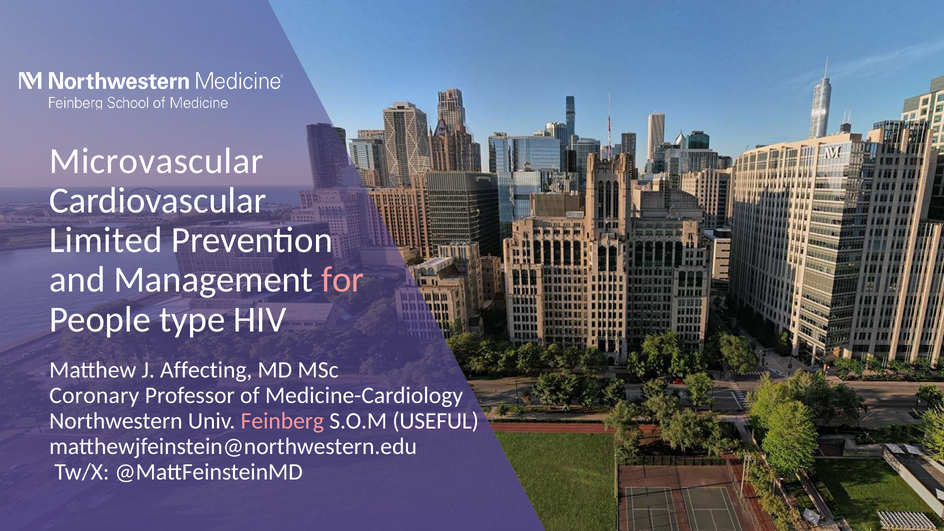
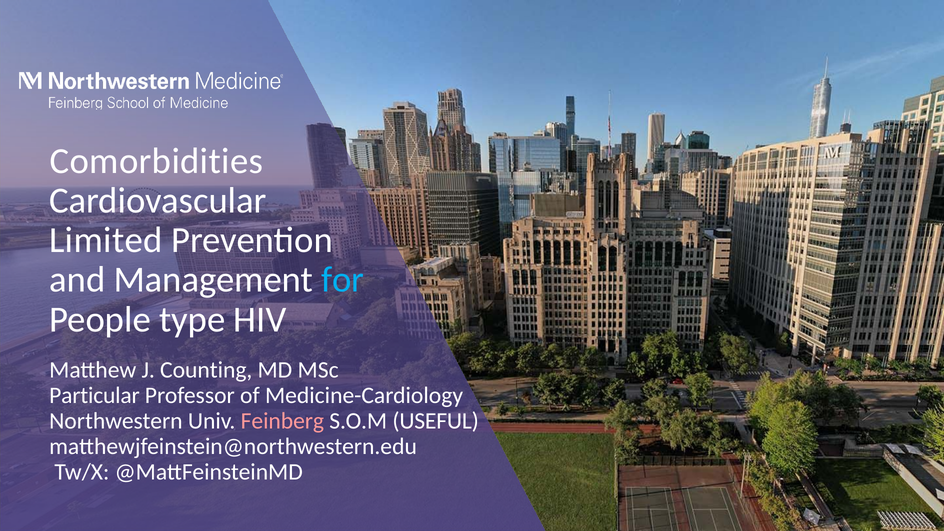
Microvascular: Microvascular -> Comorbidities (156, 161)
for colour: pink -> light blue (343, 280)
Affecting: Affecting -> Counting (206, 370)
Coronary: Coronary -> Particular (95, 396)
